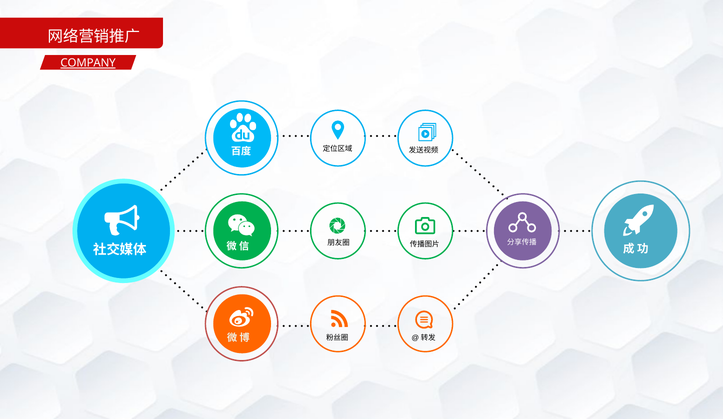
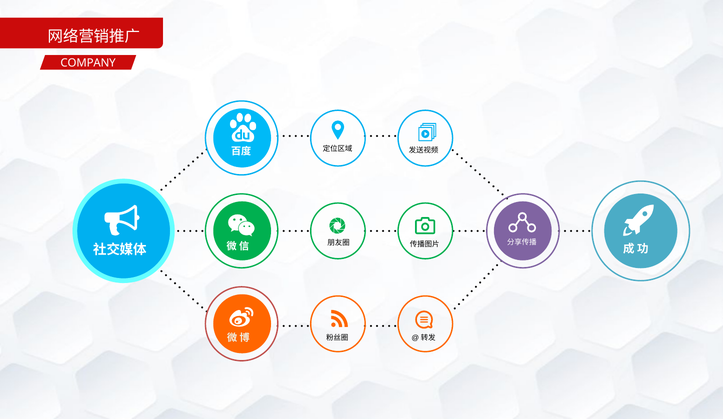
COMPANY underline: present -> none (88, 63)
